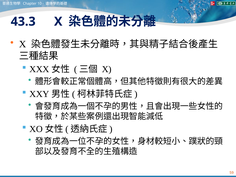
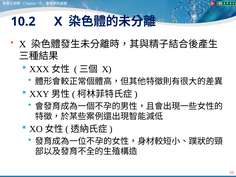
43.3: 43.3 -> 10.2 (23, 22)
